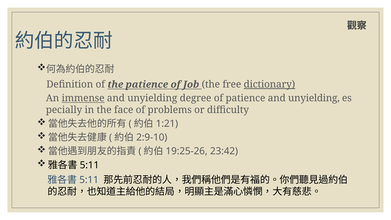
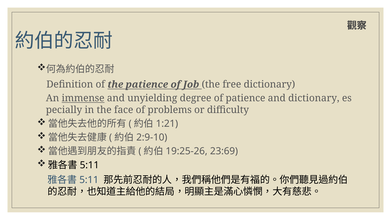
dictionary underline: present -> none (269, 84)
patience and unyielding: unyielding -> dictionary (314, 98)
23:42: 23:42 -> 23:69 (224, 151)
